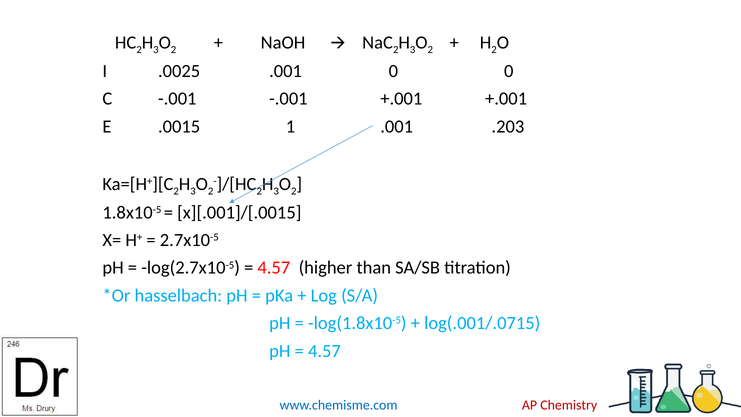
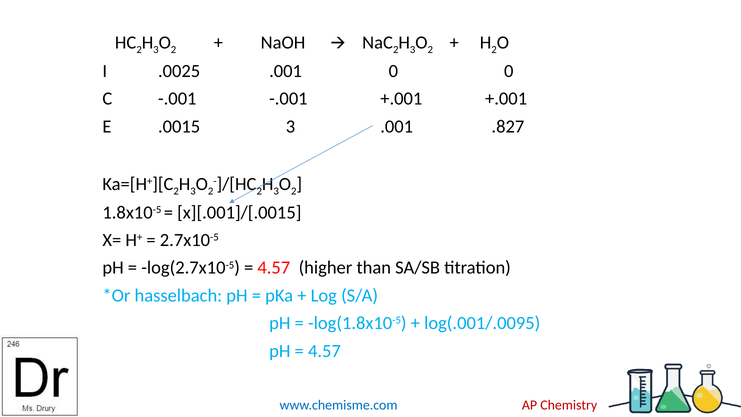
.0015 1: 1 -> 3 (291, 126)
.203: .203 -> .827 (508, 126)
log(.001/.0715: log(.001/.0715 -> log(.001/.0095 (482, 323)
